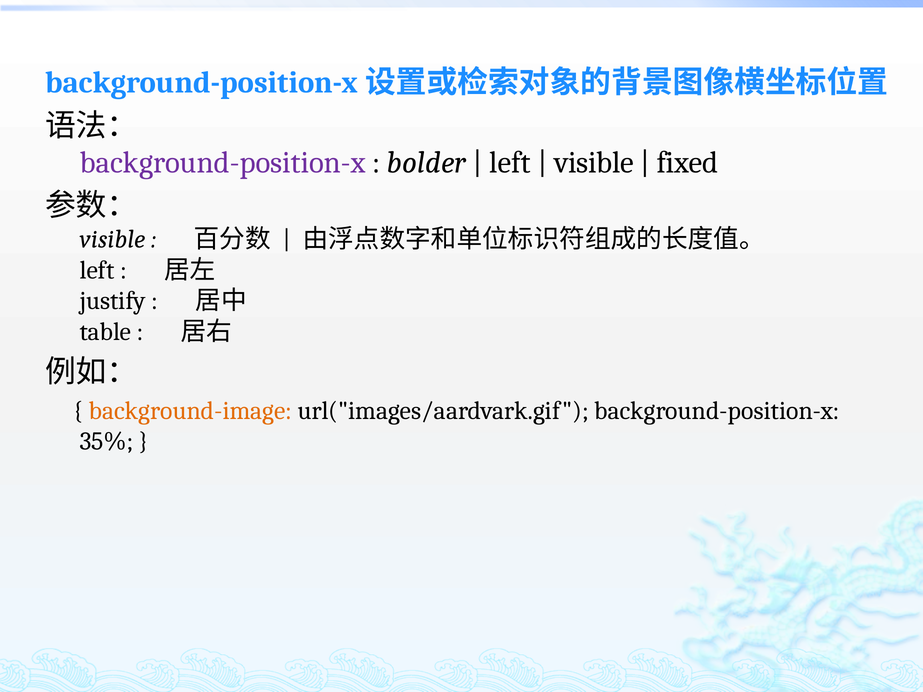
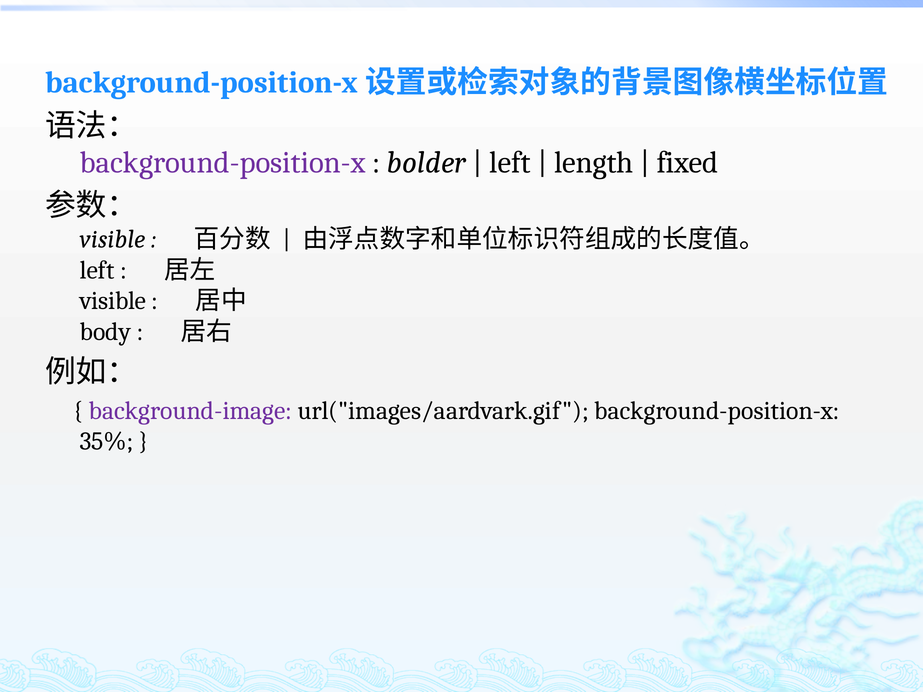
visible: visible -> length (594, 163)
justify: justify -> visible (113, 301)
table: table -> body (105, 332)
background-image colour: orange -> purple (191, 411)
